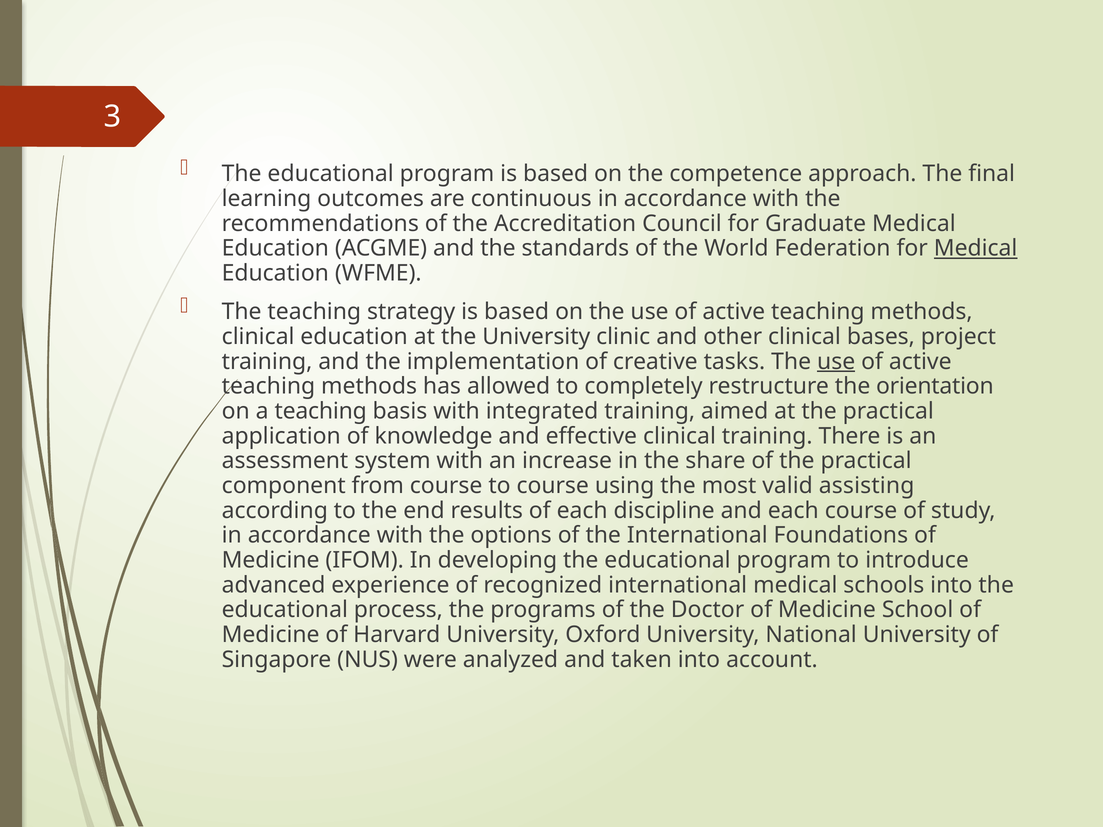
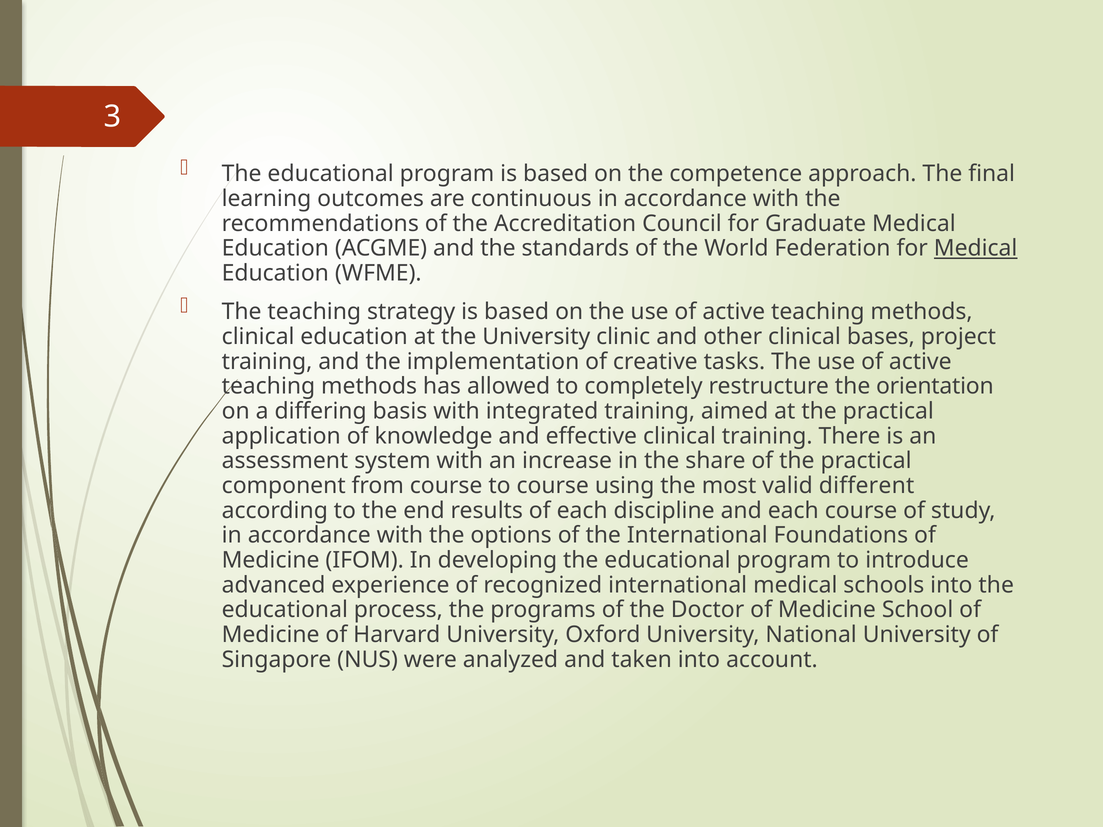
use underline: present -> none (836, 362)
a teaching: teaching -> differing (321, 411)
assisting: assisting -> different (867, 486)
